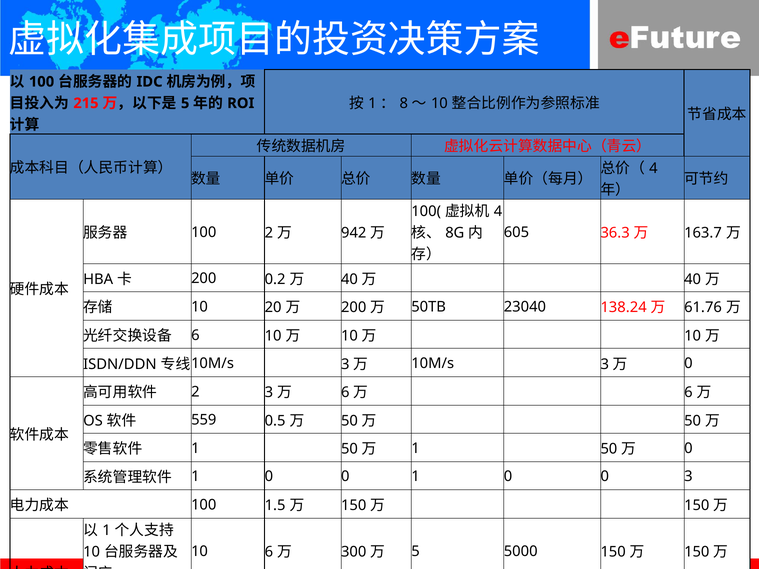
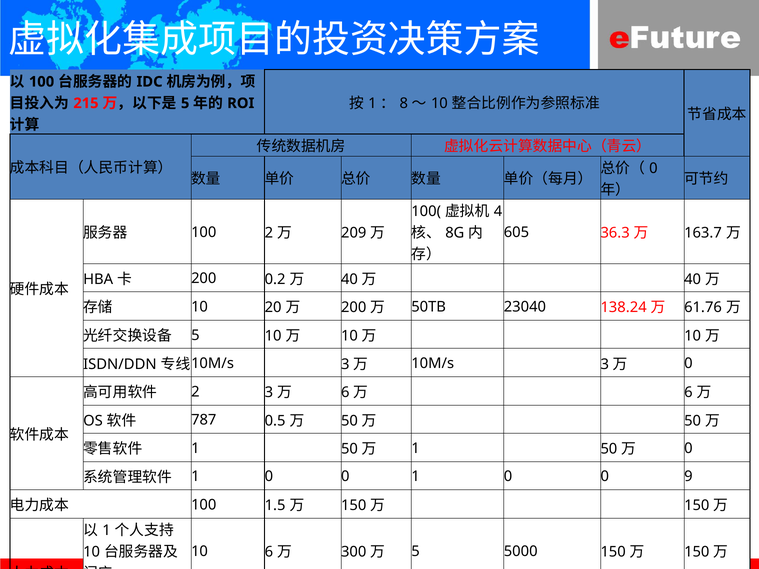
4: 4 -> 0 (653, 168)
942: 942 -> 209 (354, 233)
6: 6 -> 5 (195, 335)
559: 559 -> 787 (204, 420)
0 3: 3 -> 9 (688, 477)
